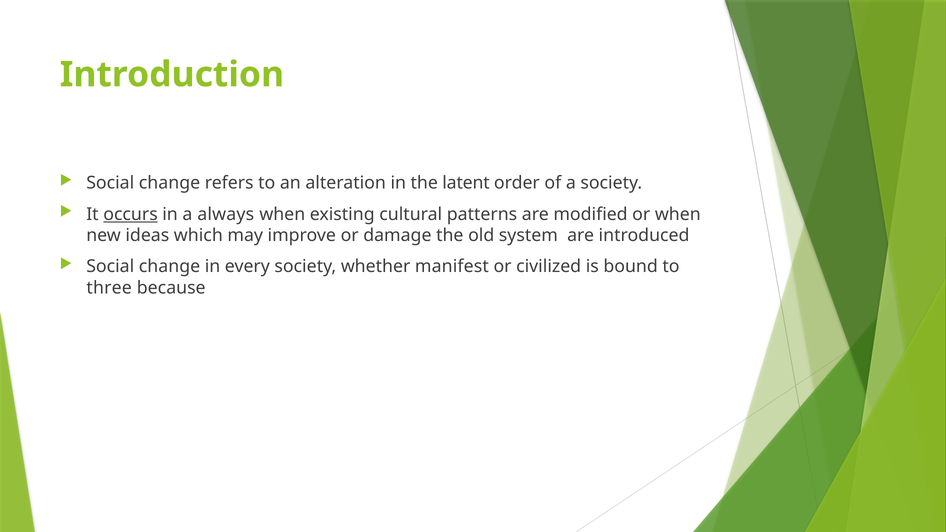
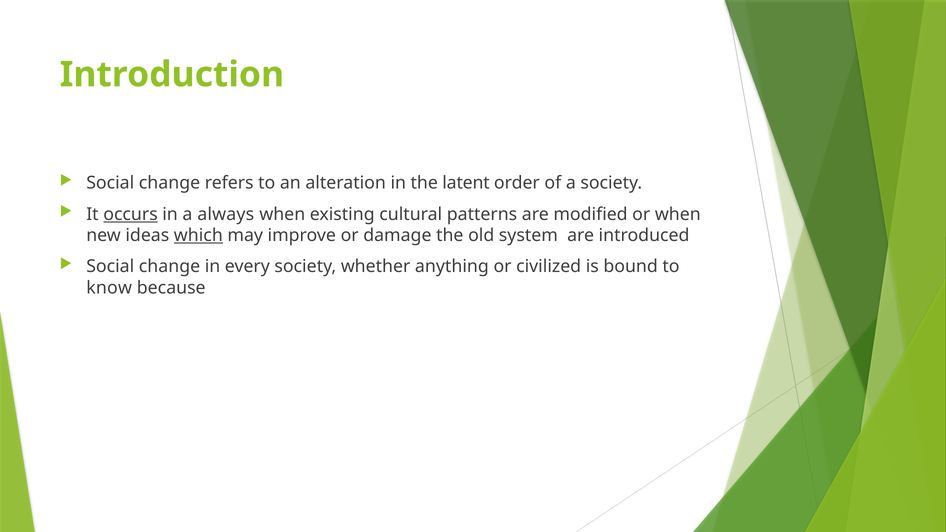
which underline: none -> present (198, 236)
manifest: manifest -> anything (452, 267)
three: three -> know (109, 288)
